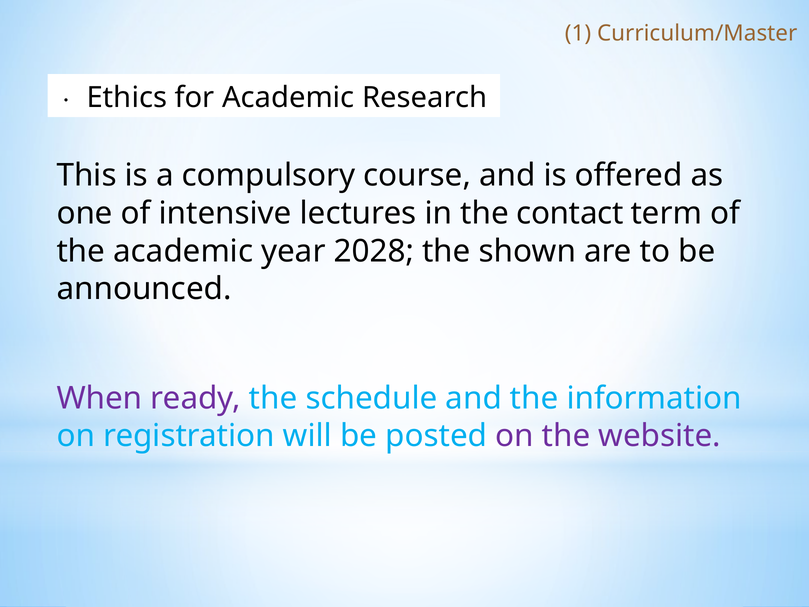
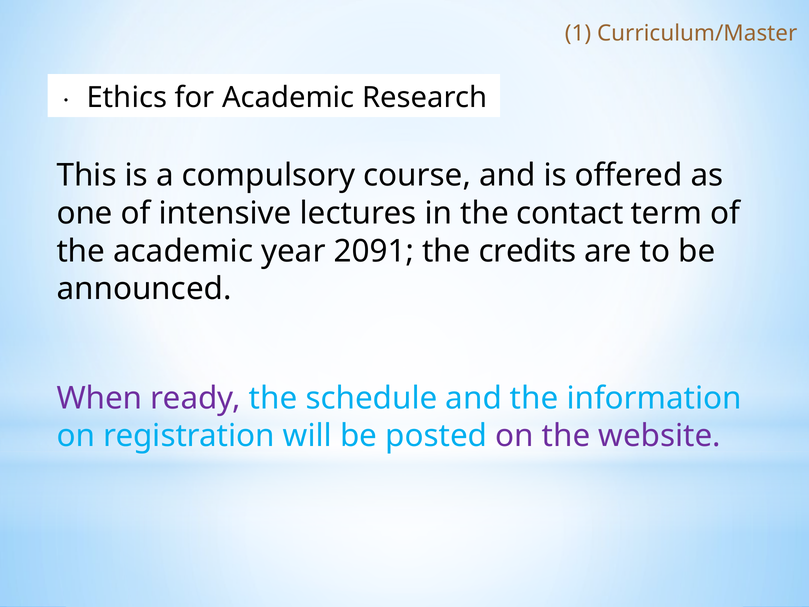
2028: 2028 -> 2091 (374, 251)
shown: shown -> credits (527, 251)
